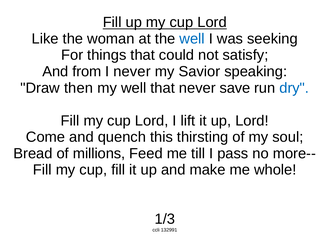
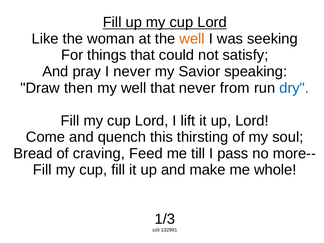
well colour: blue -> orange (192, 39)
from: from -> pray (87, 72)
save: save -> from (235, 88)
millions: millions -> craving (99, 153)
